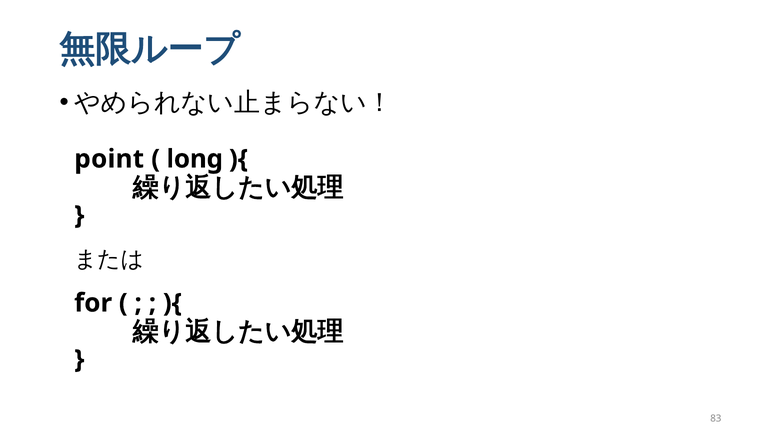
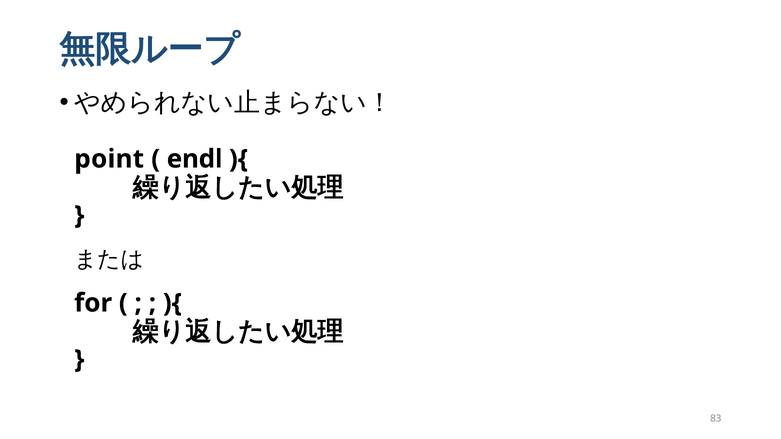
long: long -> endl (195, 159)
